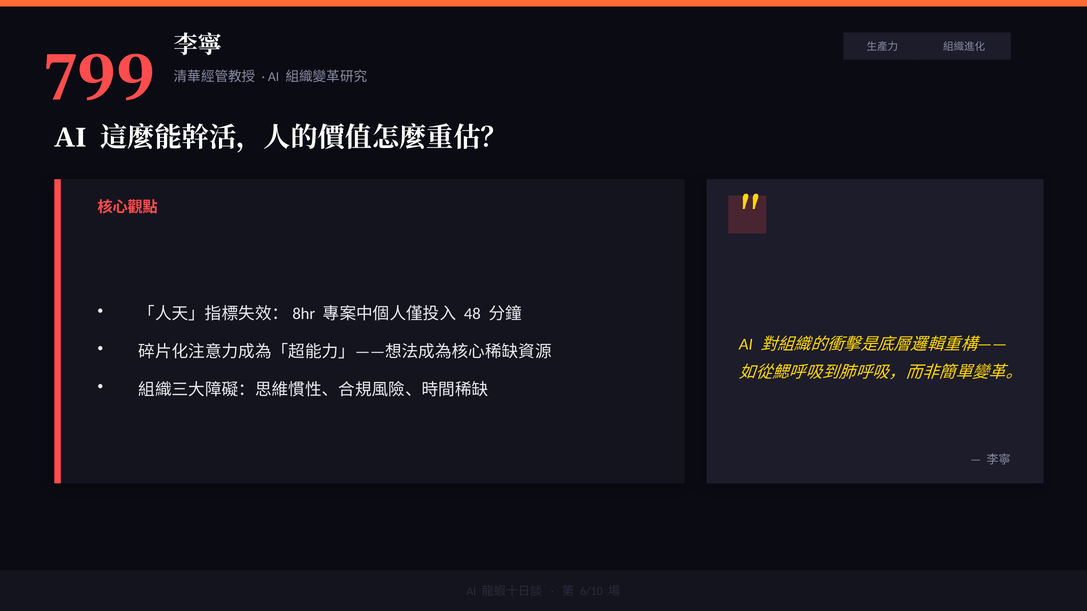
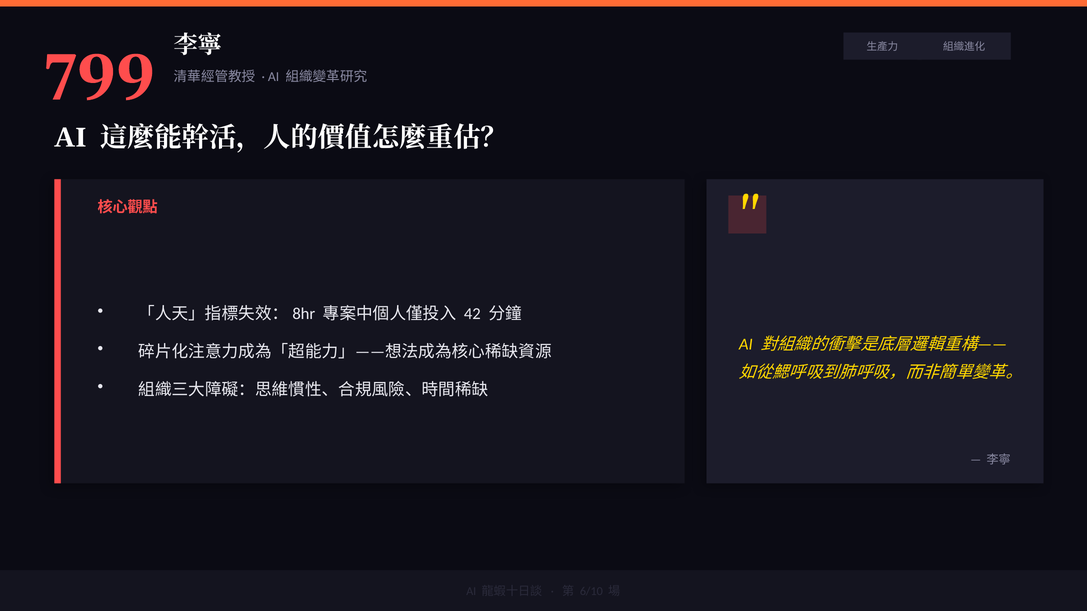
48: 48 -> 42 (472, 314)
